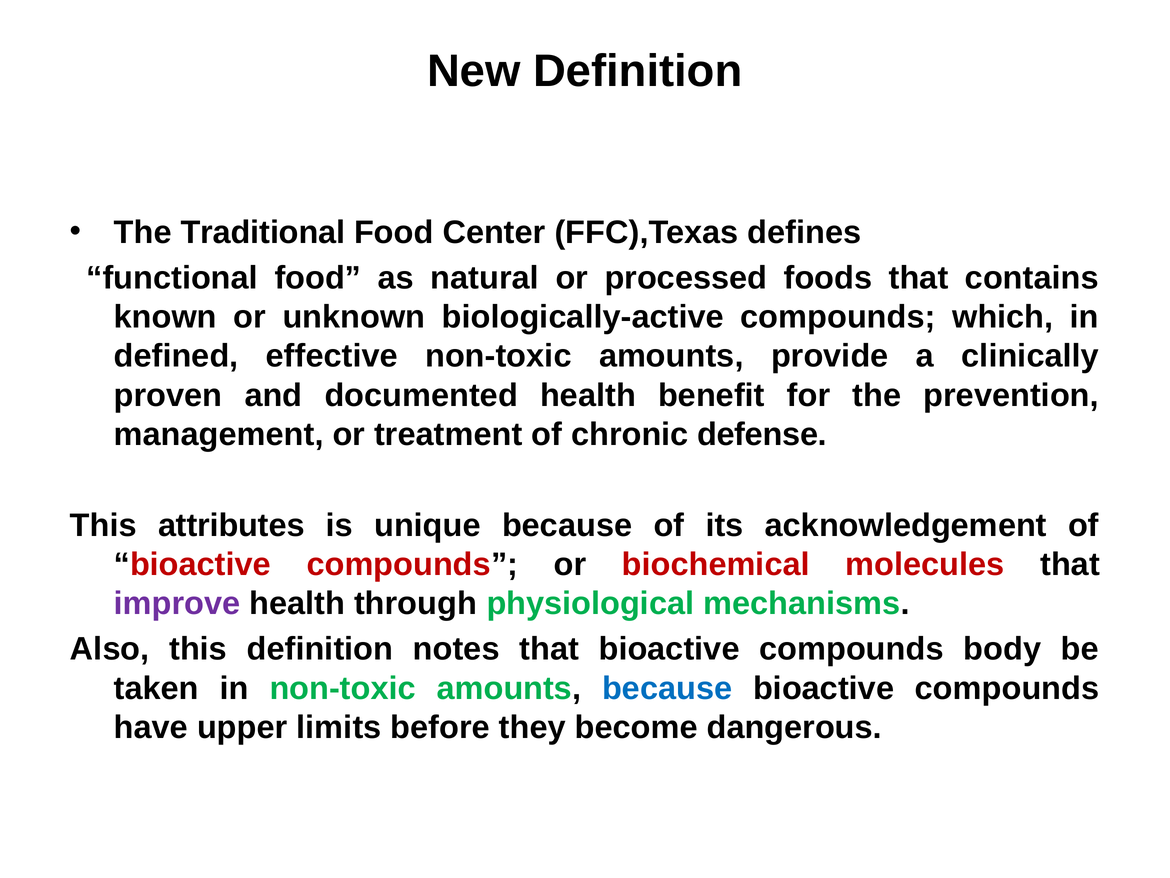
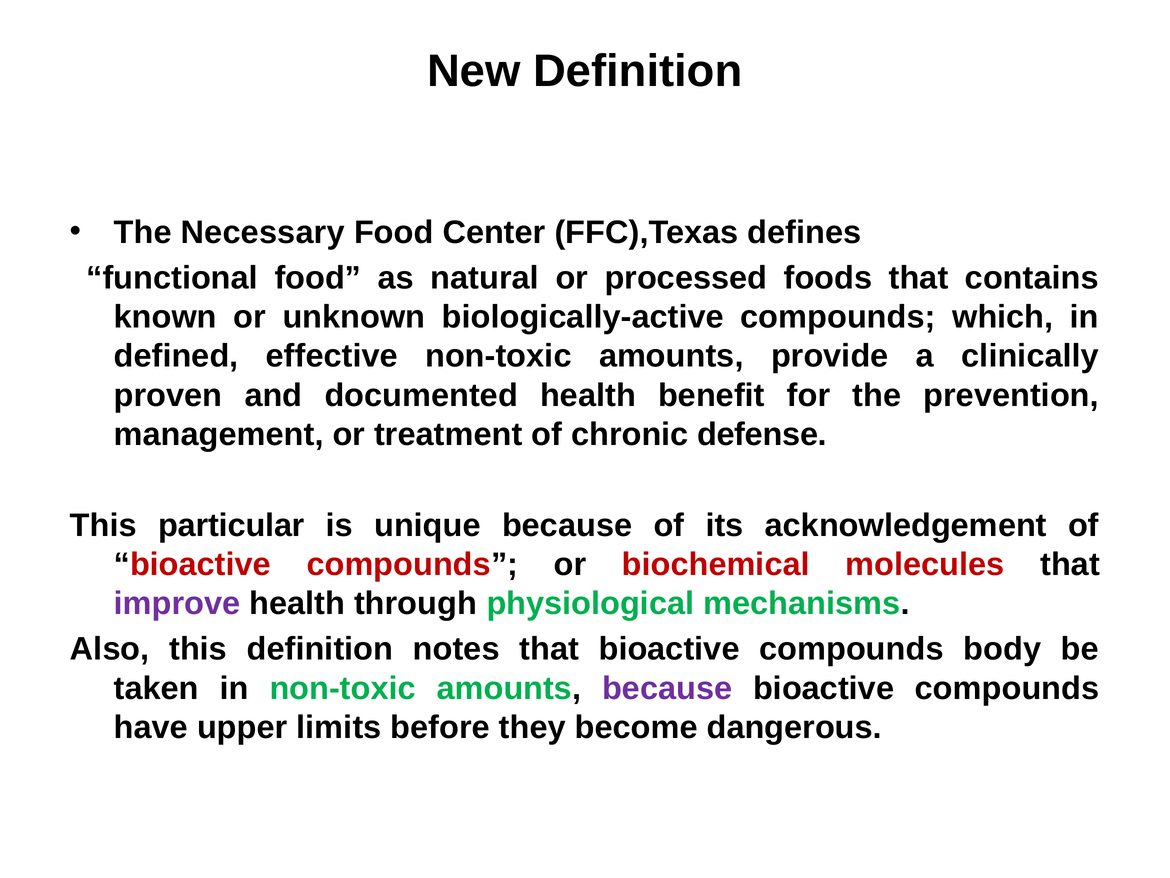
Traditional: Traditional -> Necessary (263, 232)
attributes: attributes -> particular (231, 525)
because colour: blue -> purple (667, 688)
